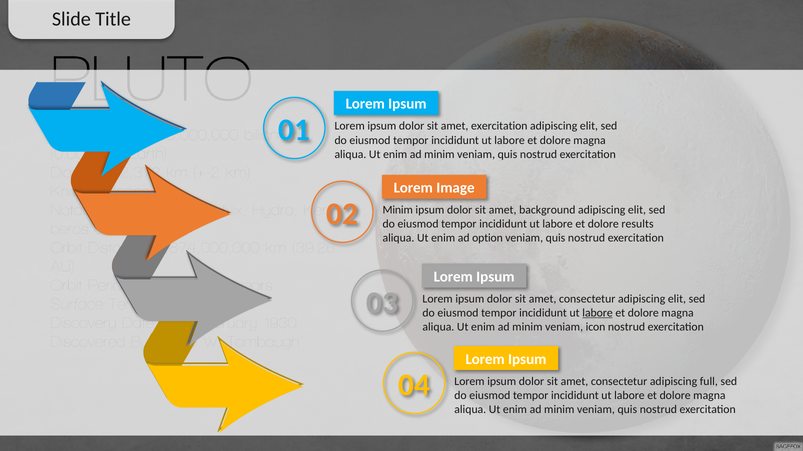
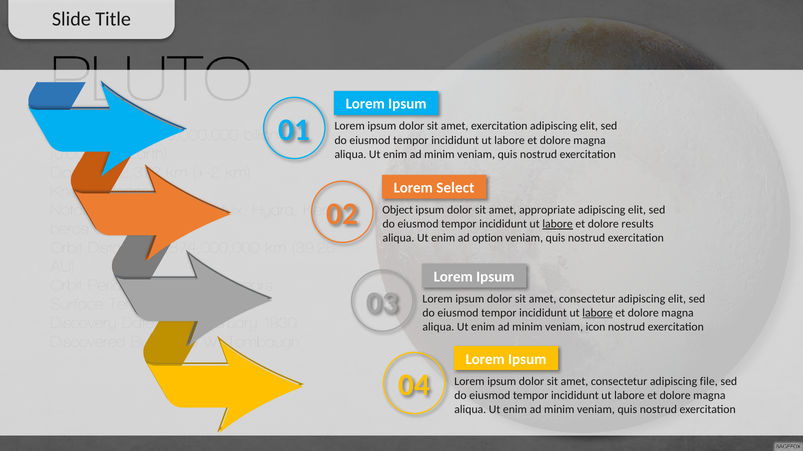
Image: Image -> Select (455, 188)
02 Minim: Minim -> Object (398, 210)
background: background -> appropriate (547, 210)
labore underline: none -> present (558, 224)
full: full -> file (709, 382)
